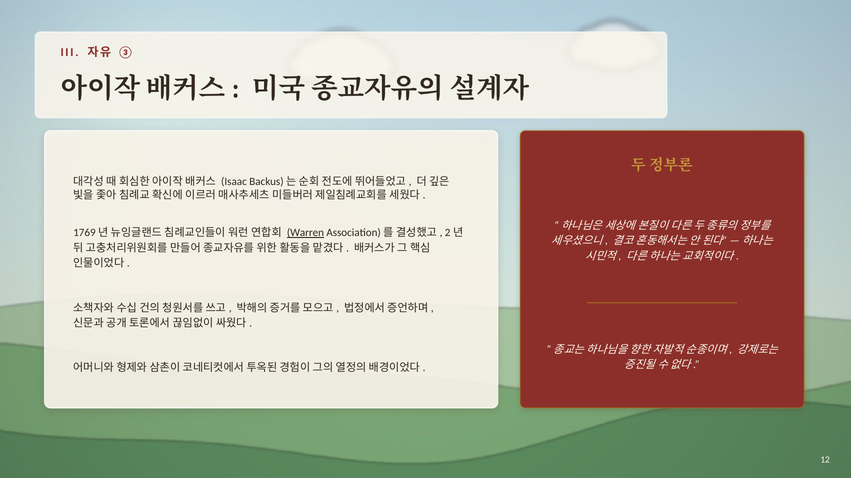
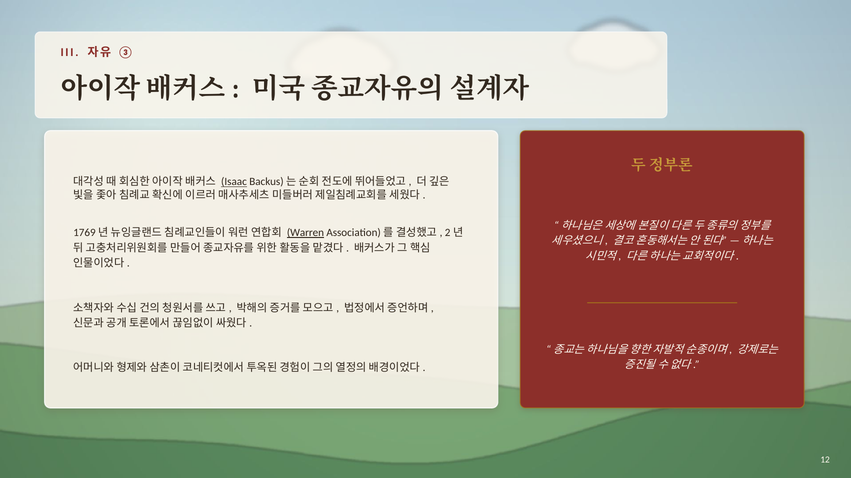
Isaac underline: none -> present (234, 182)
